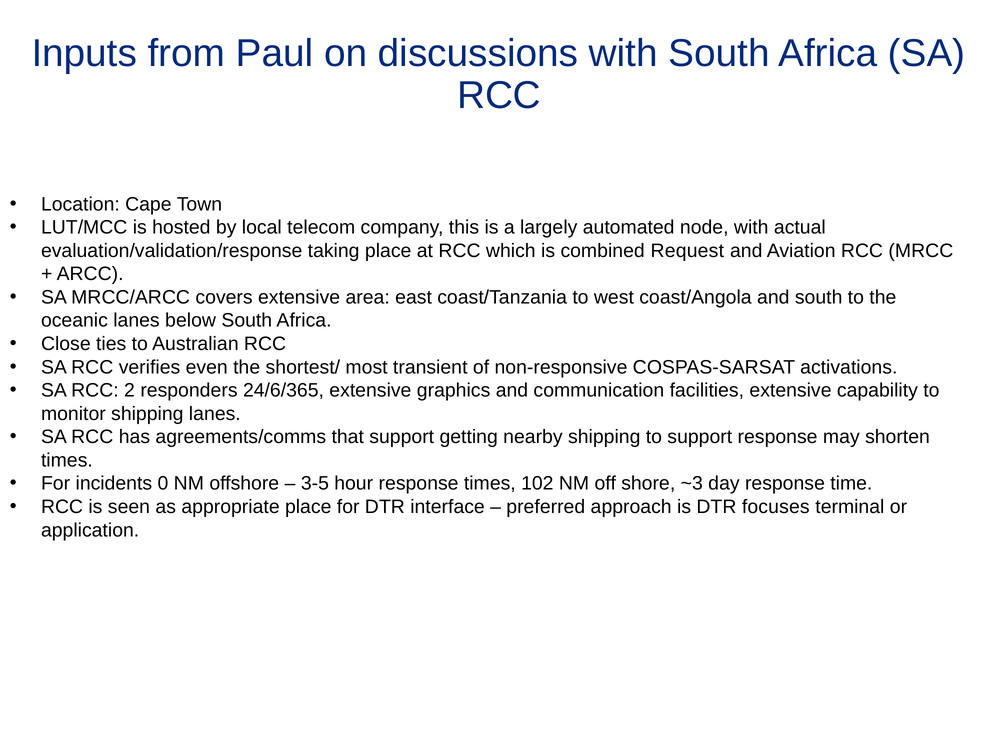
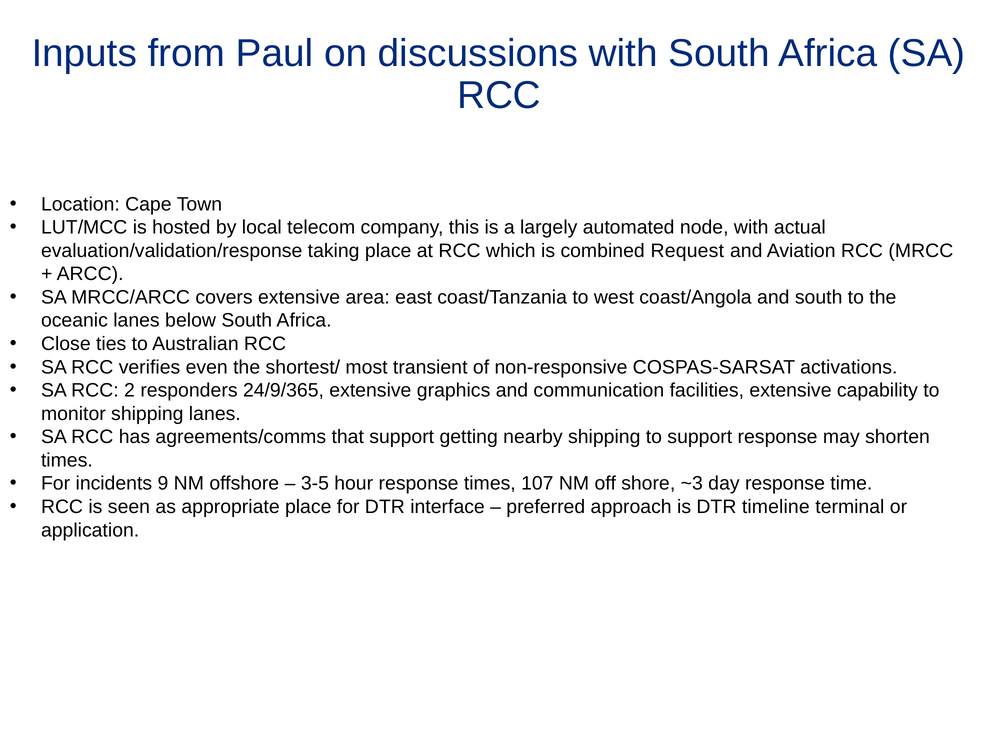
24/6/365: 24/6/365 -> 24/9/365 (283, 391)
0: 0 -> 9 (163, 484)
102: 102 -> 107 (537, 484)
focuses: focuses -> timeline (776, 507)
